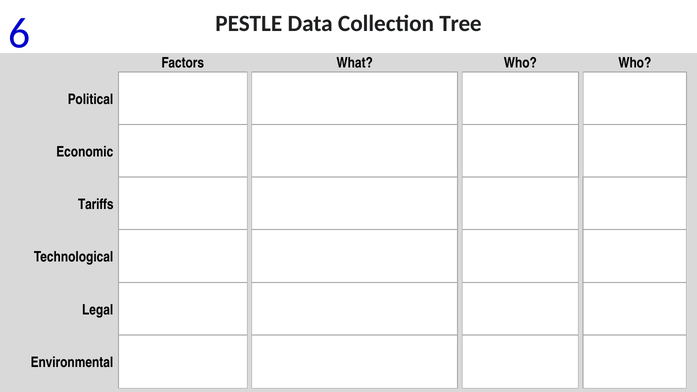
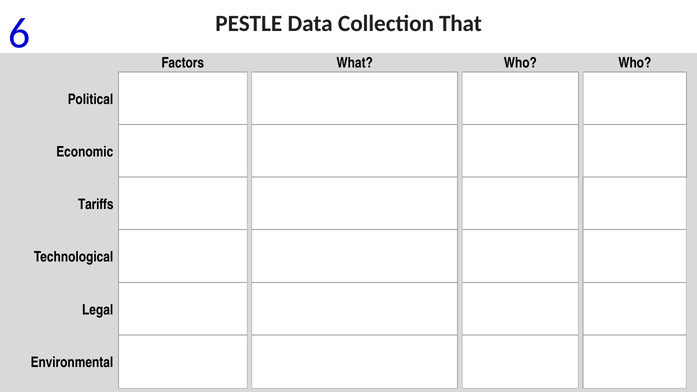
Tree: Tree -> That (460, 24)
